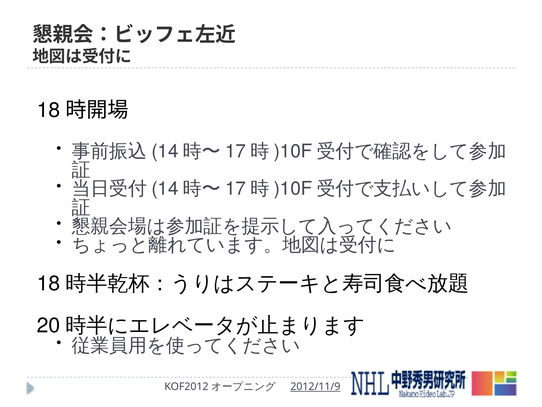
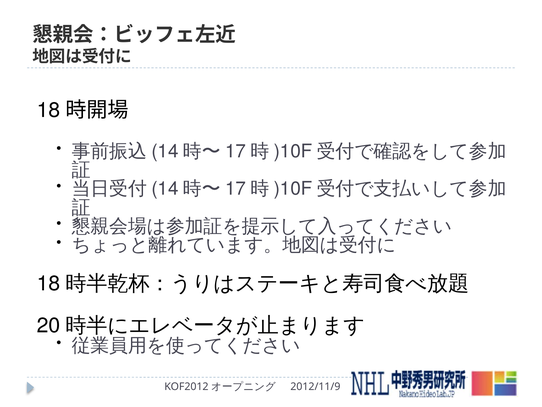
2012/11/9 underline: present -> none (315, 386)
